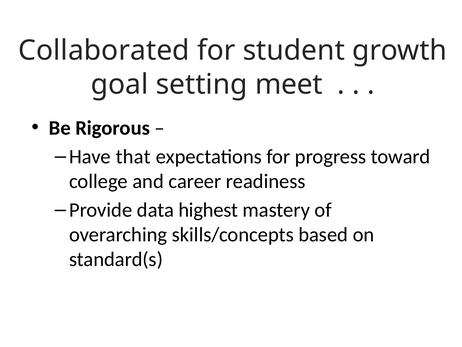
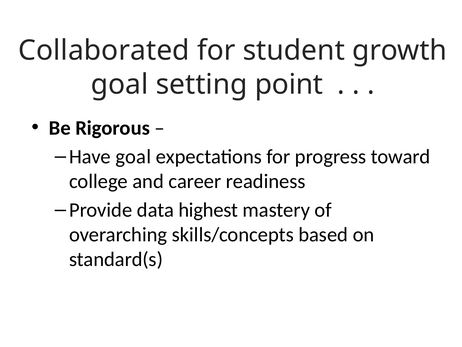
meet: meet -> point (289, 84)
Have that: that -> goal (133, 156)
